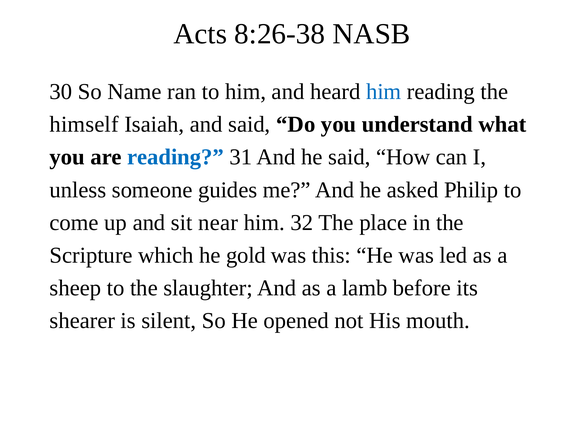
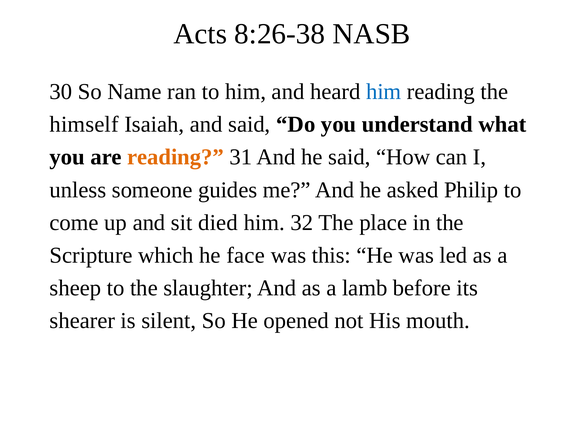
reading colour: blue -> orange (176, 157)
near: near -> died (218, 223)
gold: gold -> face (246, 255)
